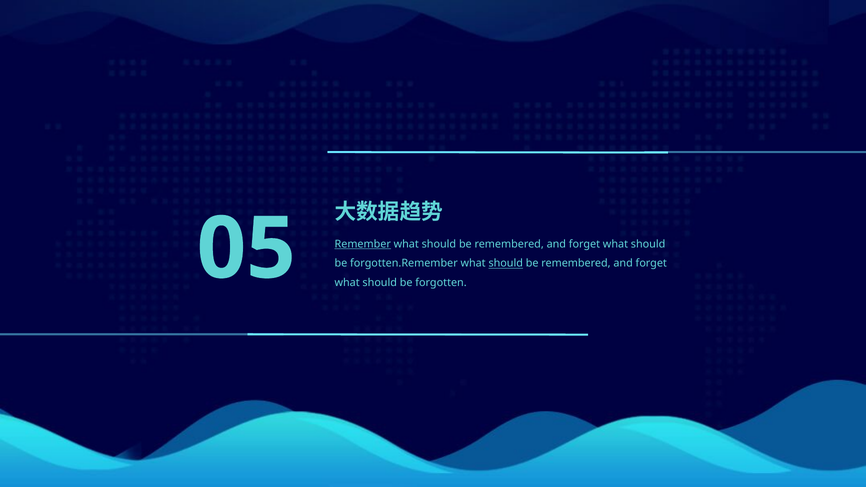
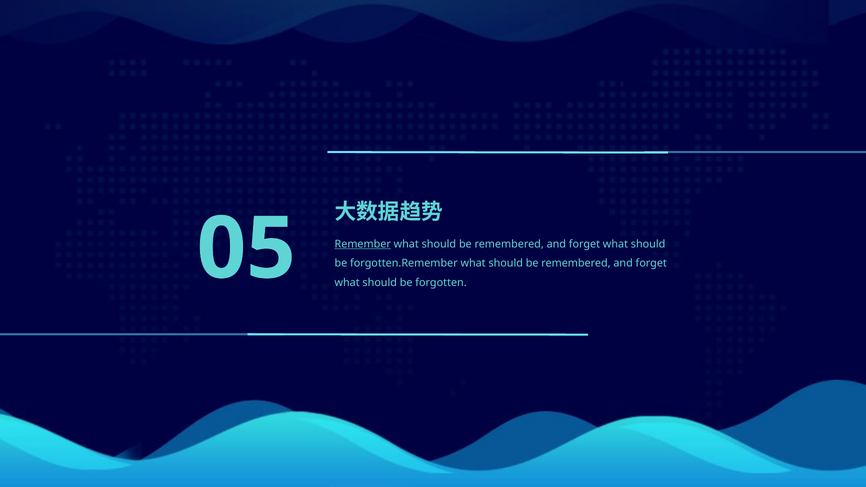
should underline: present -> none (506, 263)
